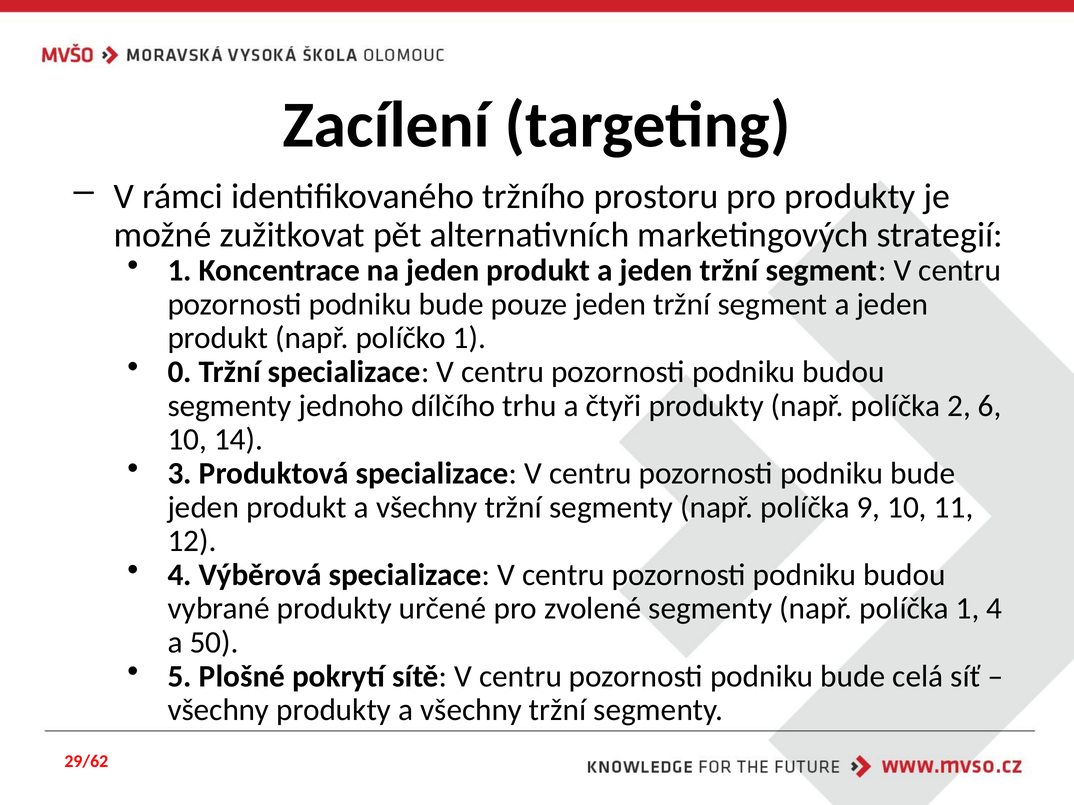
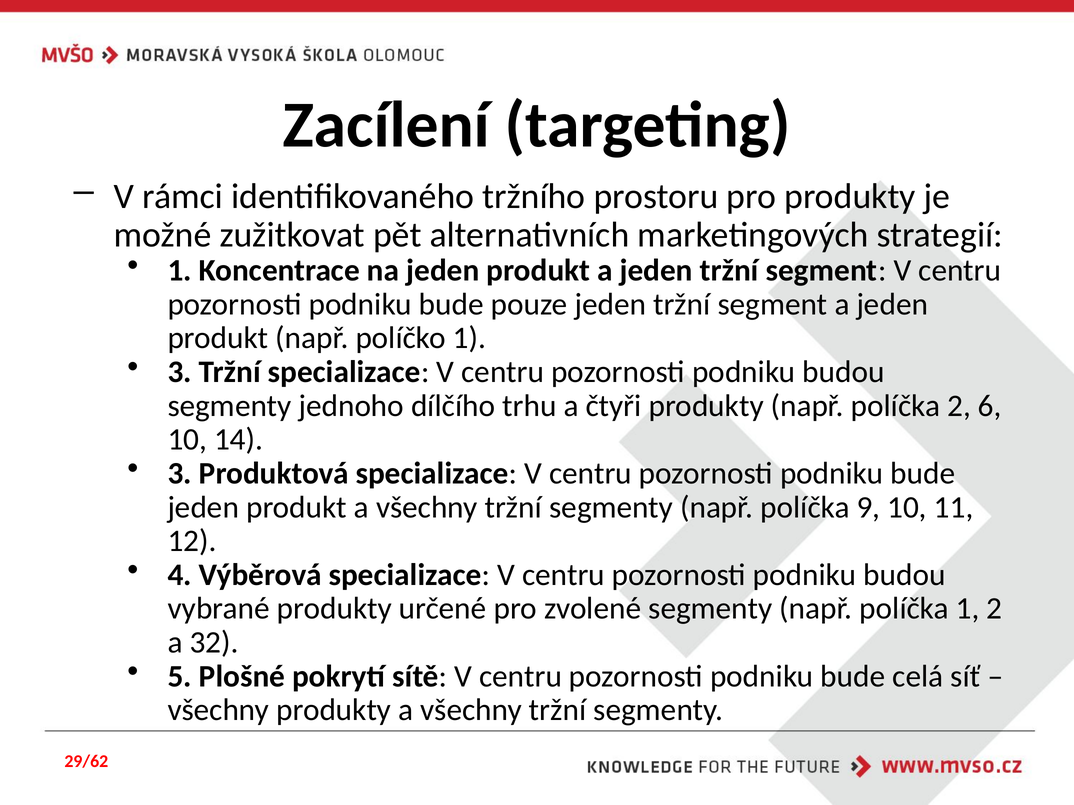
0: 0 -> 3 (180, 372)
1 4: 4 -> 2 (994, 609)
50: 50 -> 32 (214, 643)
